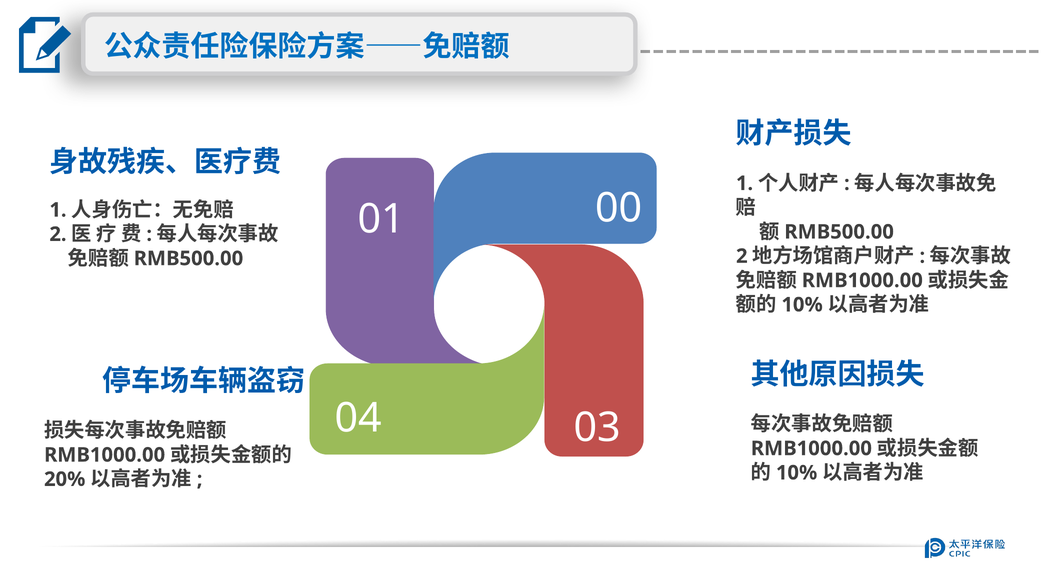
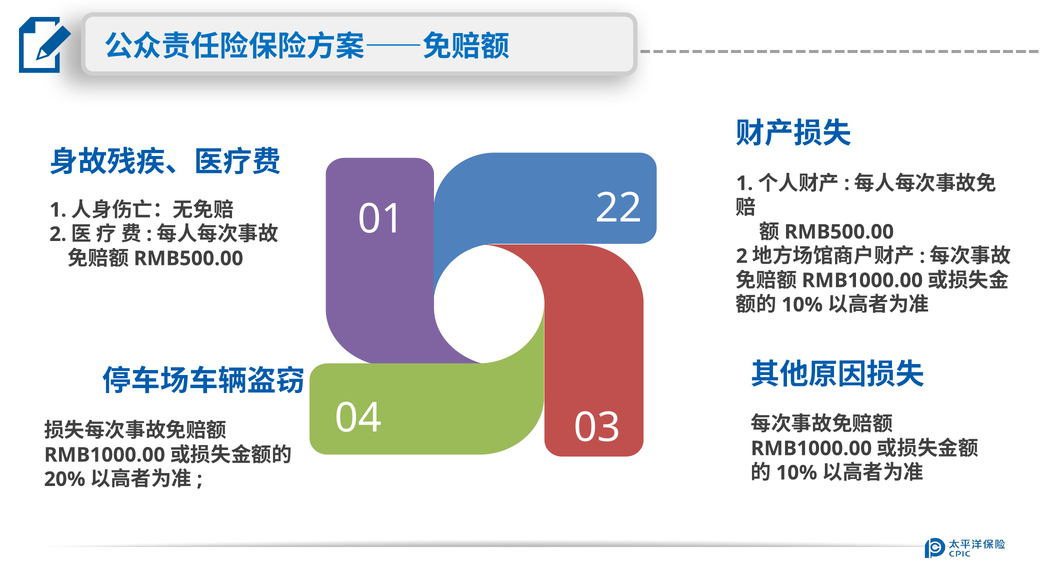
00: 00 -> 22 (619, 208)
